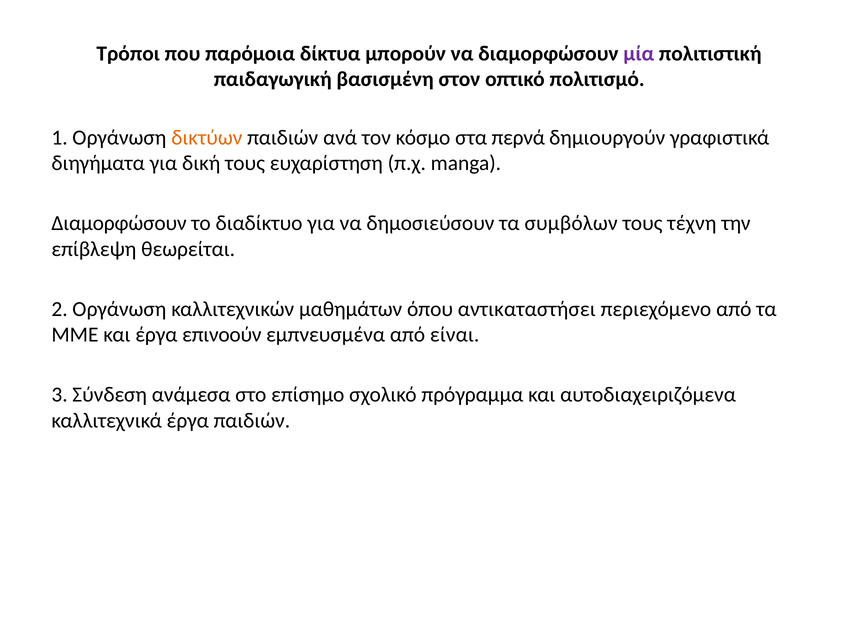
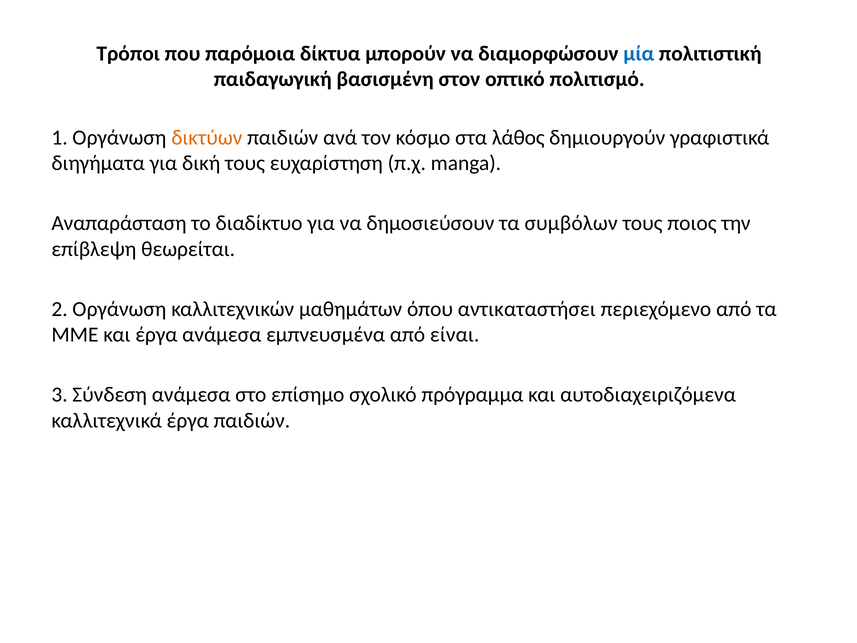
μία colour: purple -> blue (639, 54)
περνά: περνά -> λάθος (518, 138)
Διαμορφώσουν: Διαμορφώσουν -> Αναπαράσταση (119, 223)
τέχνη: τέχνη -> ποιος (692, 223)
έργα επινοούν: επινοούν -> ανάμεσα (222, 335)
